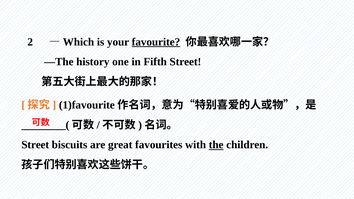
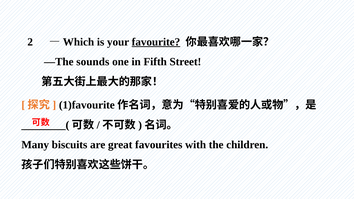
history: history -> sounds (93, 62)
Street: Street -> Many (35, 145)
the underline: present -> none (216, 145)
